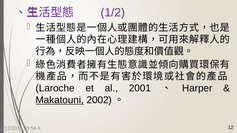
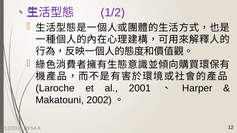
Makatouni underline: present -> none (60, 100)
